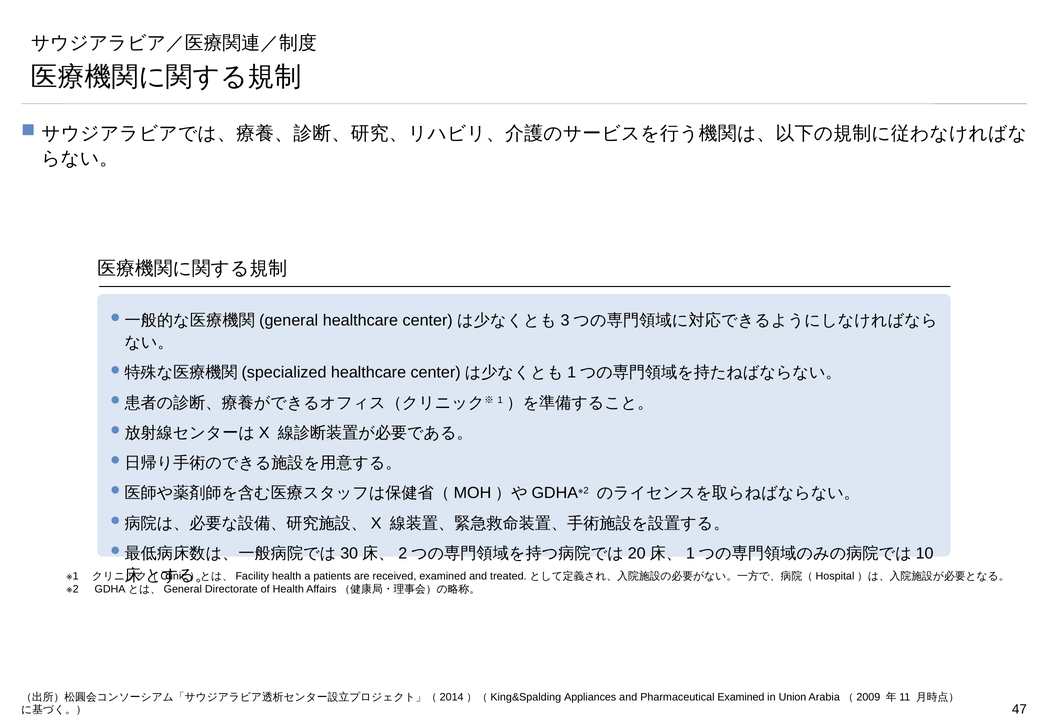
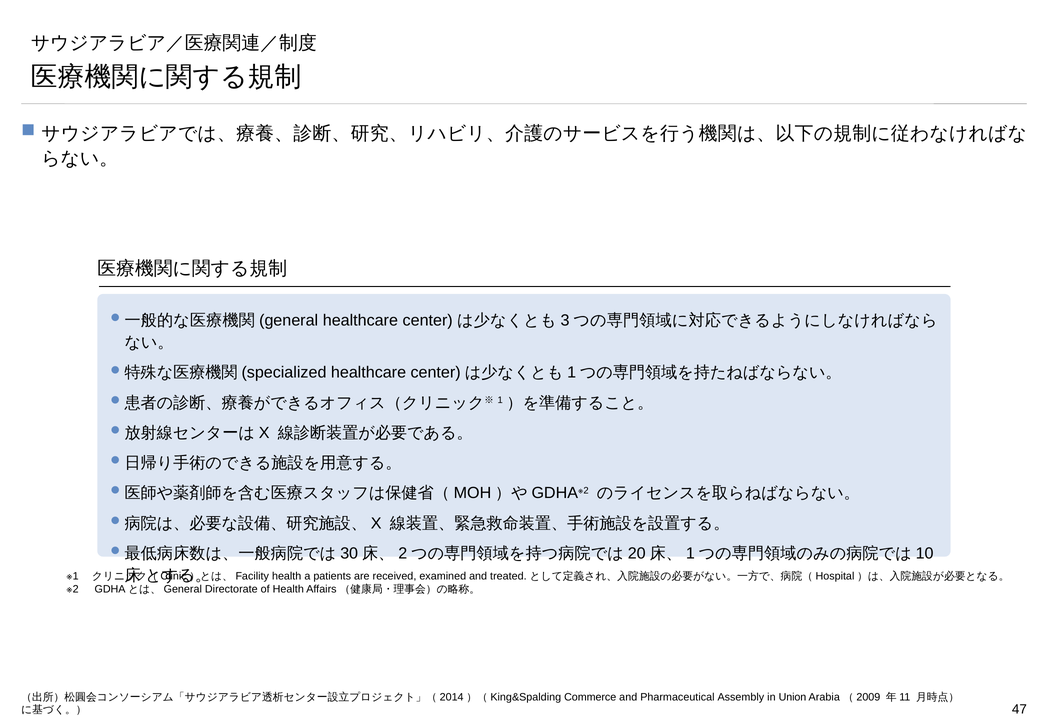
Appliances: Appliances -> Commerce (590, 697)
Pharmaceutical Examined: Examined -> Assembly (741, 697)
